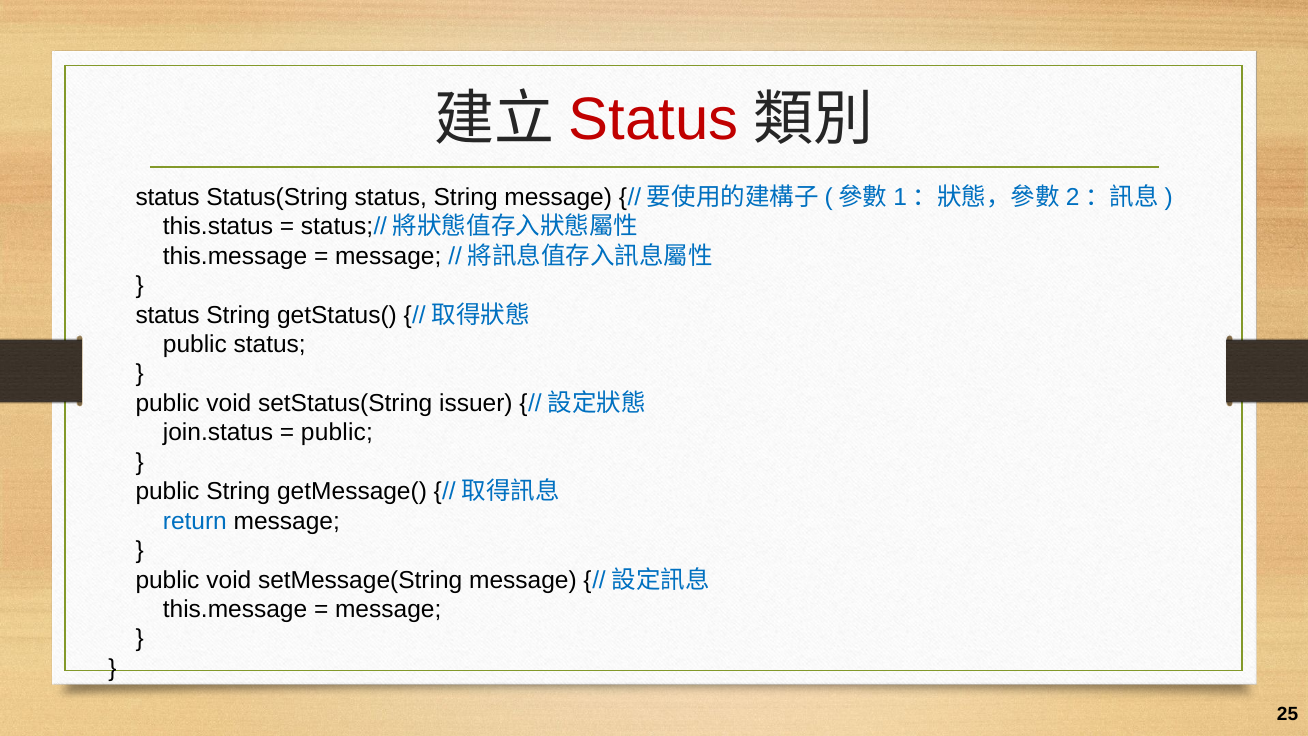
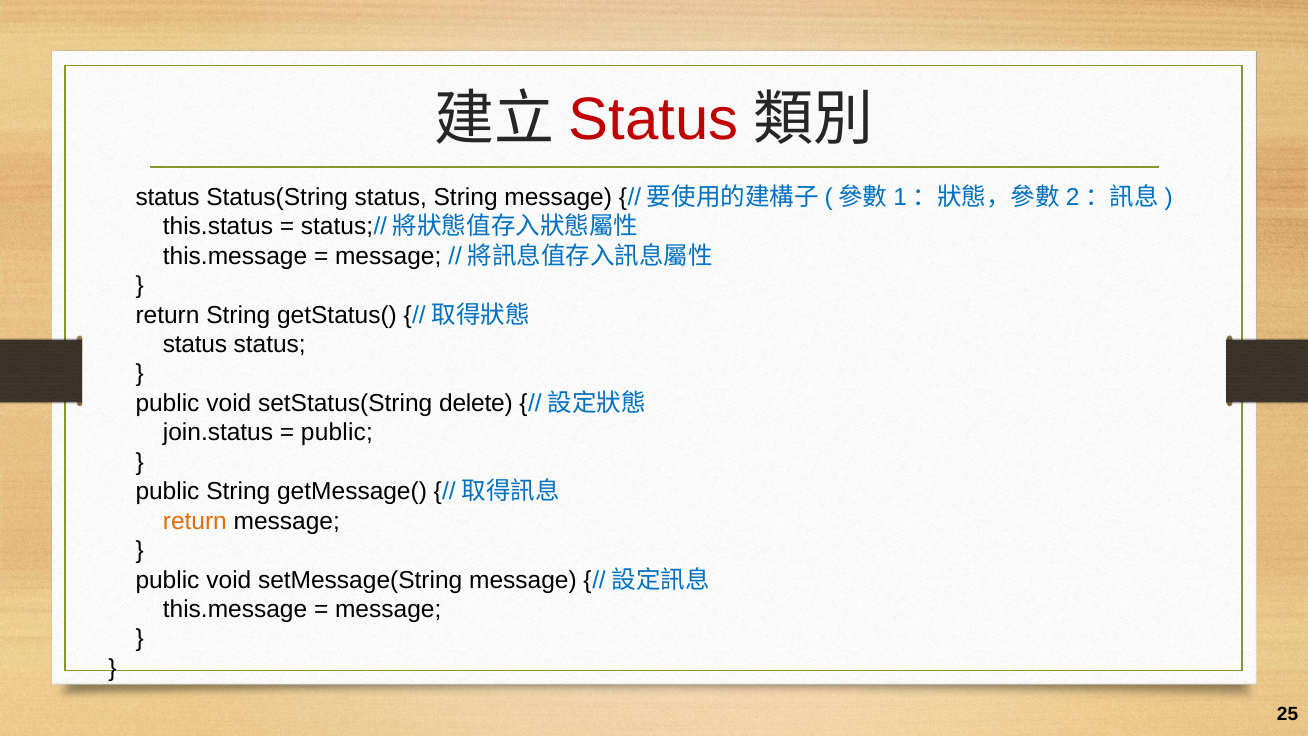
status: status -> return (168, 315)
public: public -> status (195, 344)
issuer: issuer -> delete (476, 403)
return colour: blue -> orange (195, 521)
